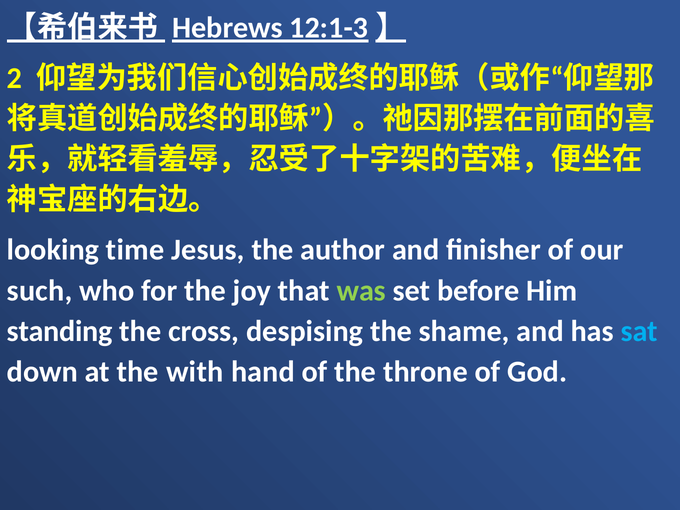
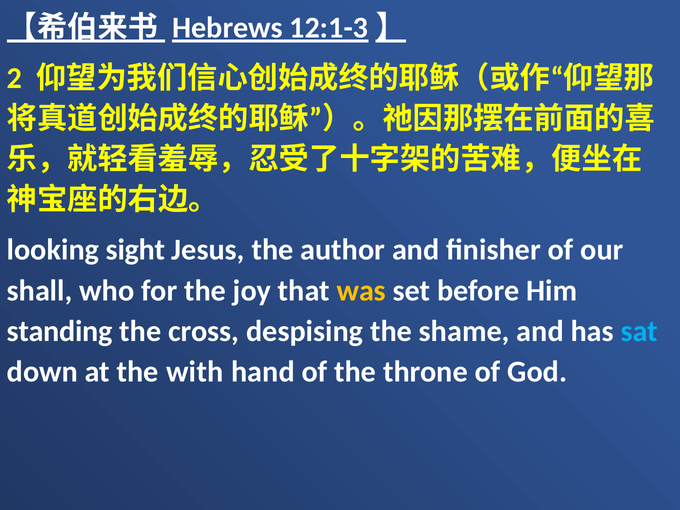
time: time -> sight (135, 250)
such: such -> shall (40, 291)
was colour: light green -> yellow (361, 291)
